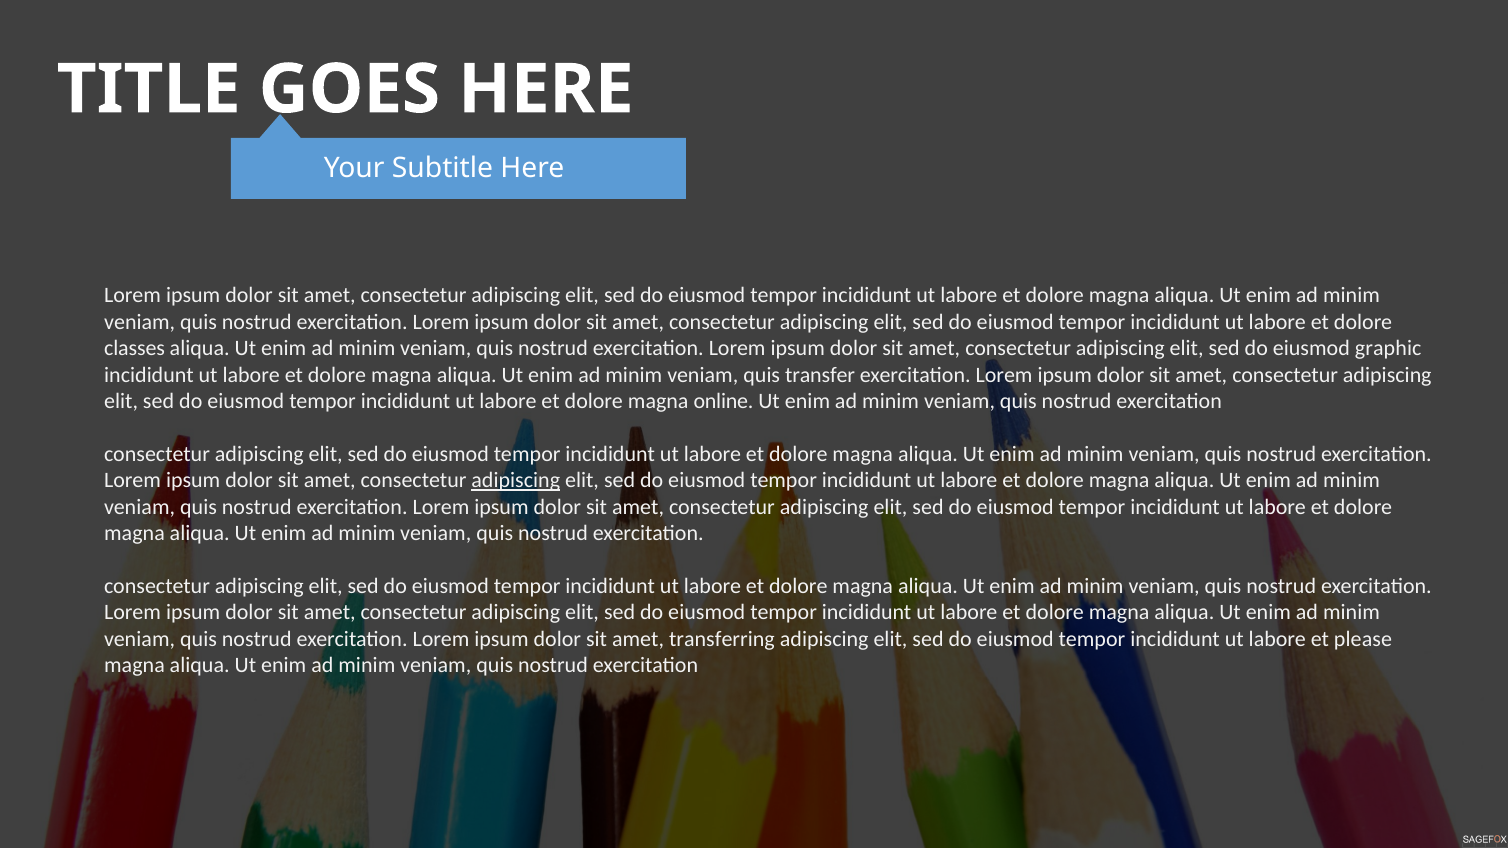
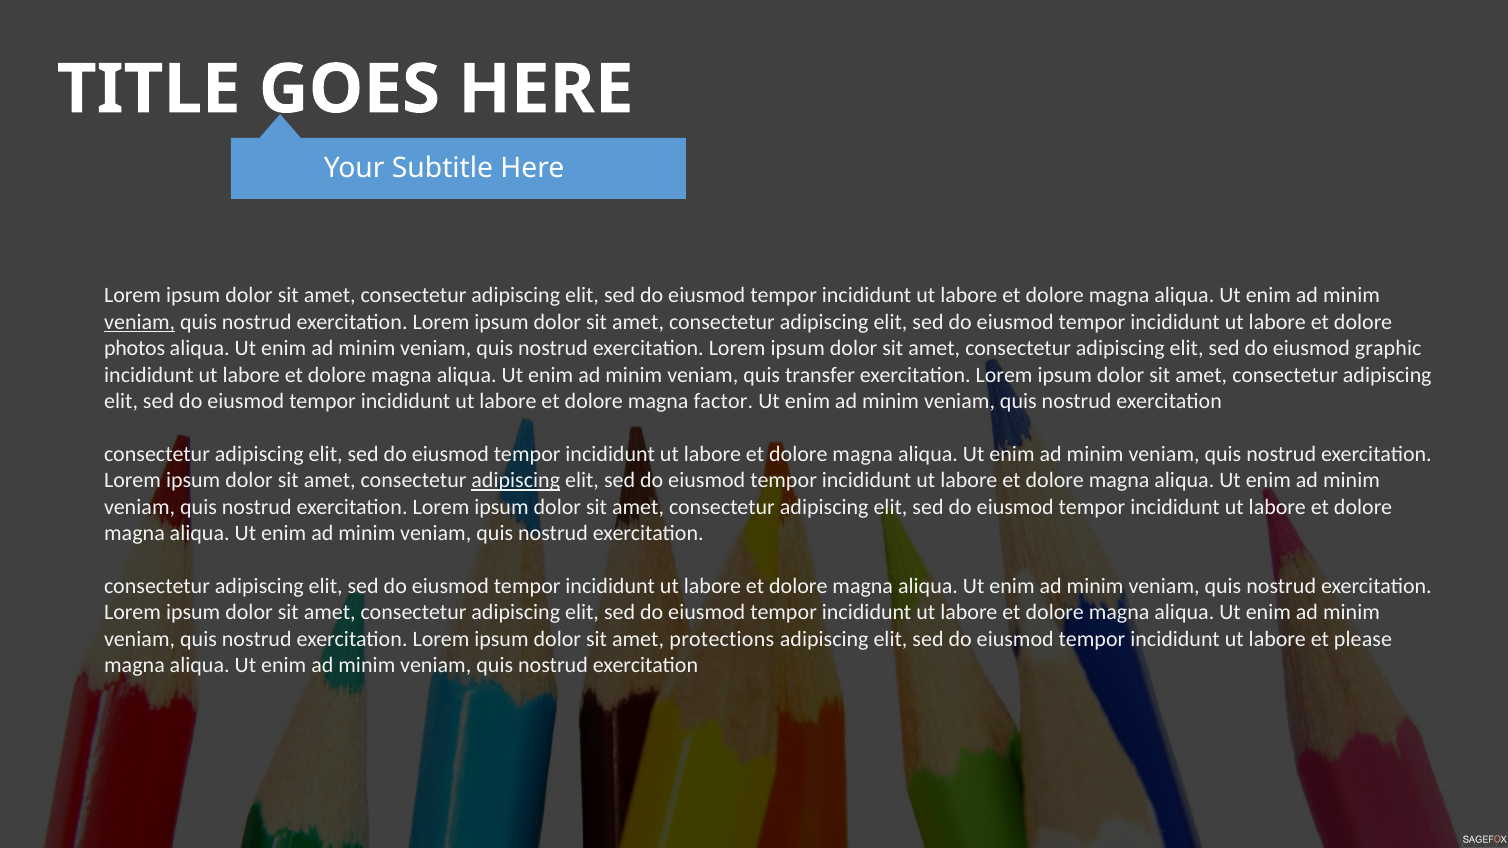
veniam underline: none -> present (140, 322)
classes: classes -> photos (135, 349)
online: online -> factor (723, 401)
transferring: transferring -> protections (722, 639)
